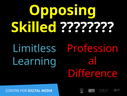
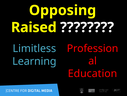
Skilled: Skilled -> Raised (34, 27)
Difference: Difference -> Education (93, 73)
